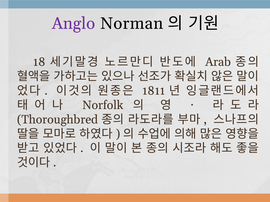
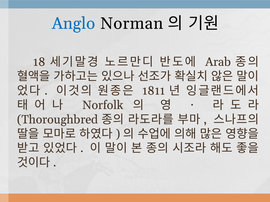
Anglo colour: purple -> blue (74, 23)
